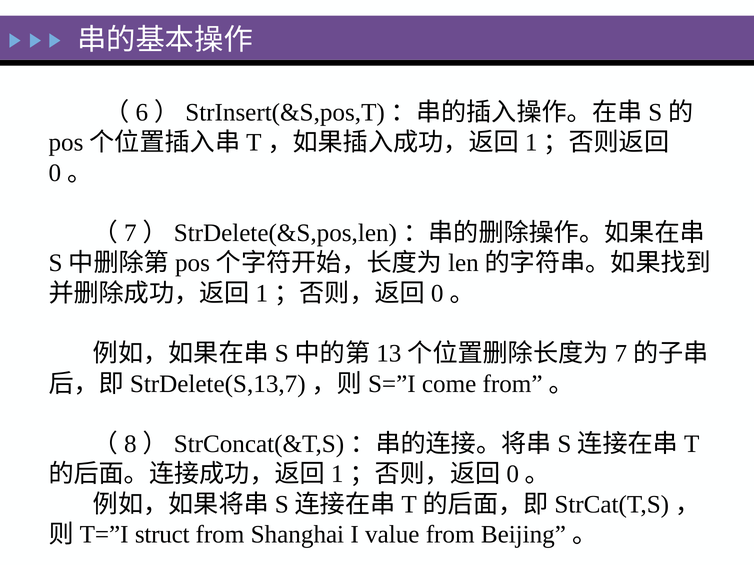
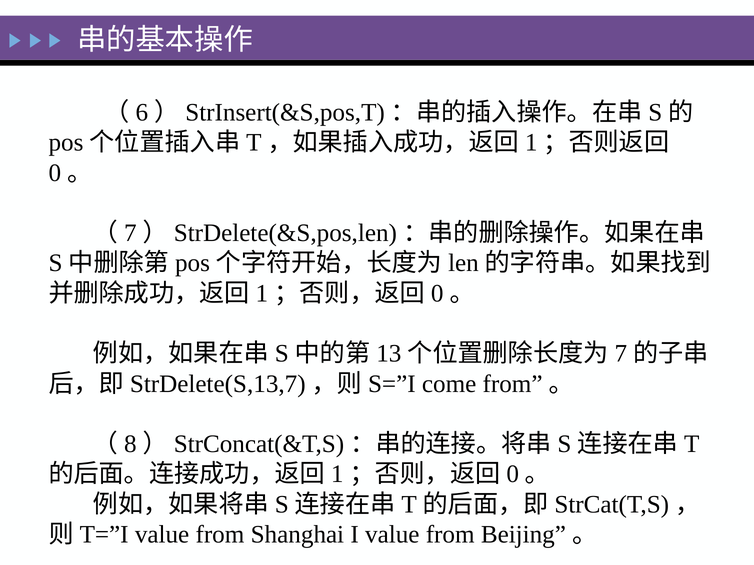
struct: struct -> value (162, 535)
